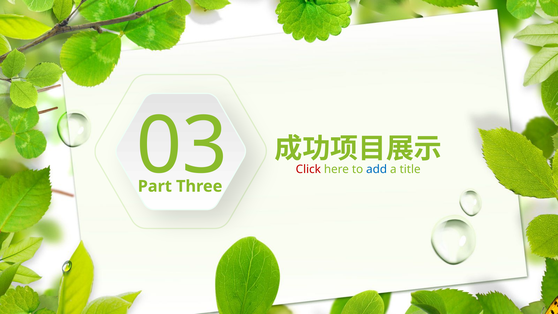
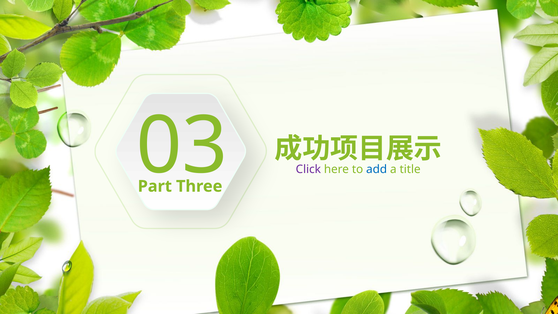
Click colour: red -> purple (308, 169)
